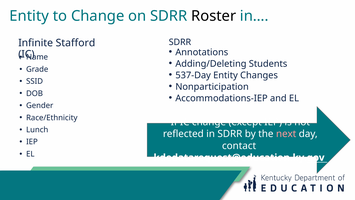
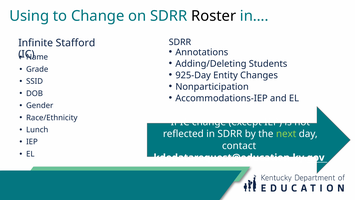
Entity: Entity -> Using (29, 16)
537-Day: 537-Day -> 925-Day (193, 75)
next colour: pink -> light green (286, 134)
